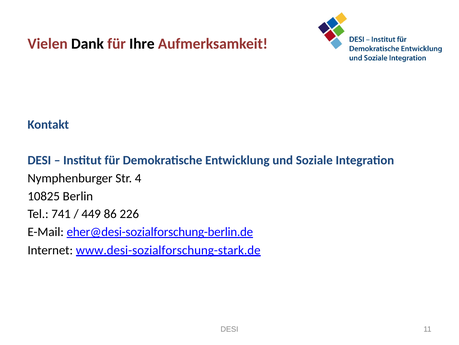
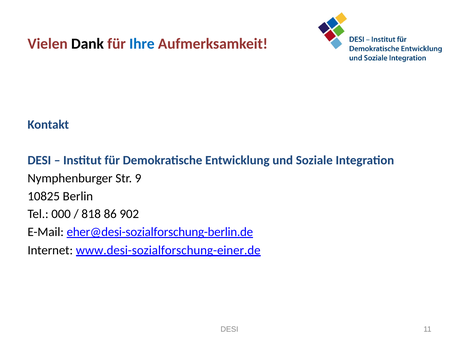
Ihre colour: black -> blue (142, 44)
4: 4 -> 9 (138, 178)
741: 741 -> 000 (61, 214)
449: 449 -> 818 (91, 214)
226: 226 -> 902 (129, 214)
www.desi-sozialforschung-stark.de: www.desi-sozialforschung-stark.de -> www.desi-sozialforschung-einer.de (168, 250)
